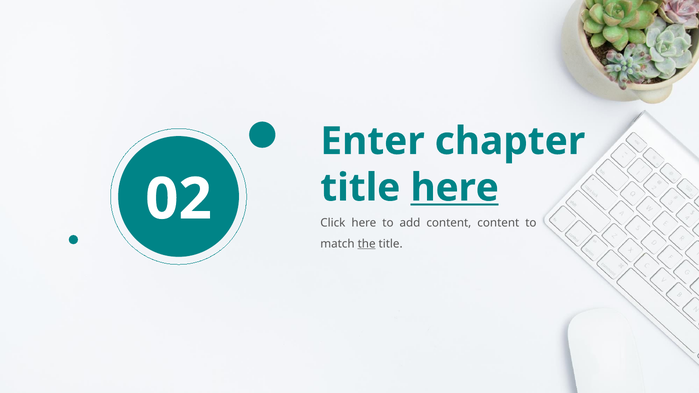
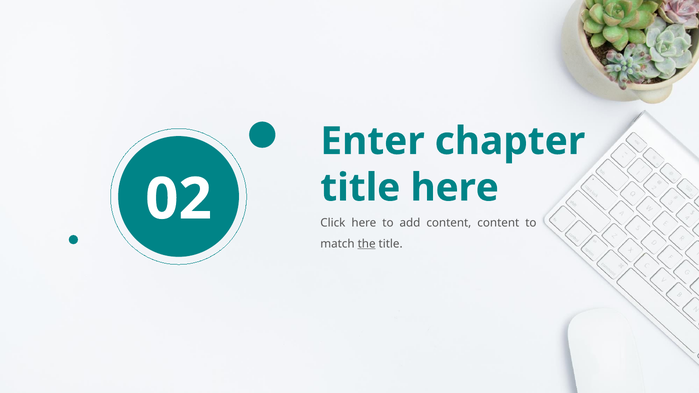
here underline: present -> none (455, 188)
